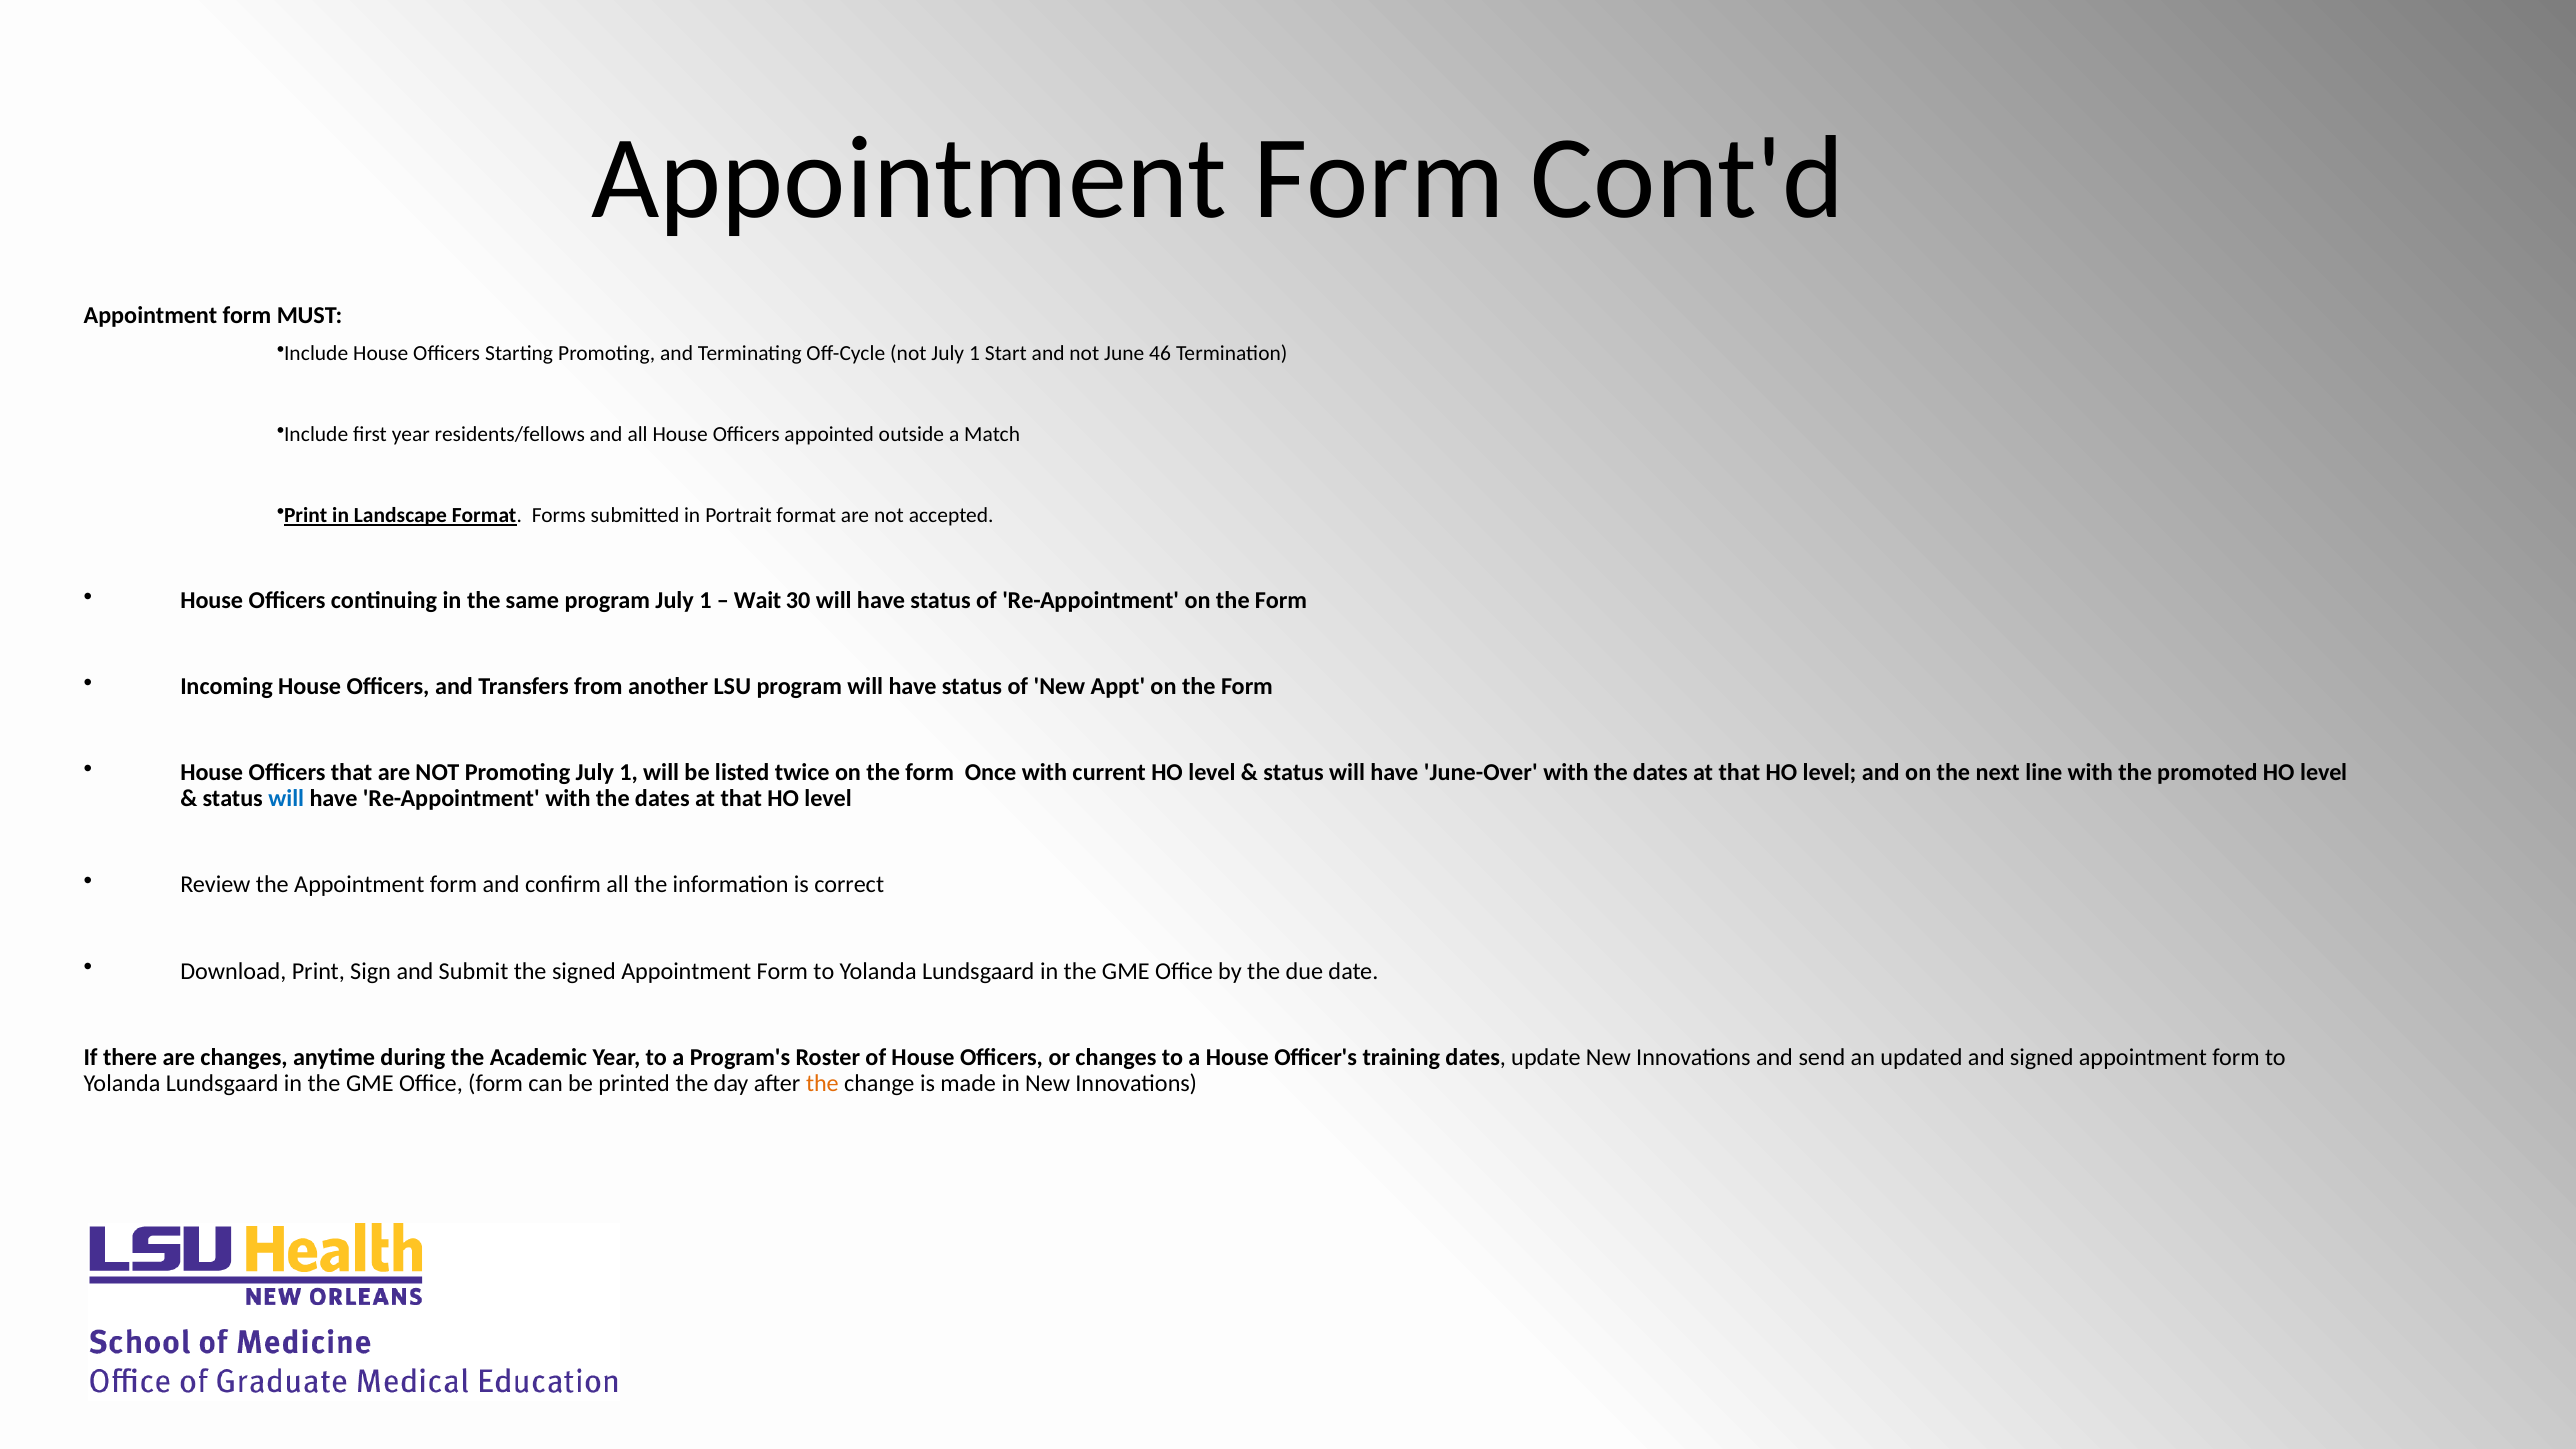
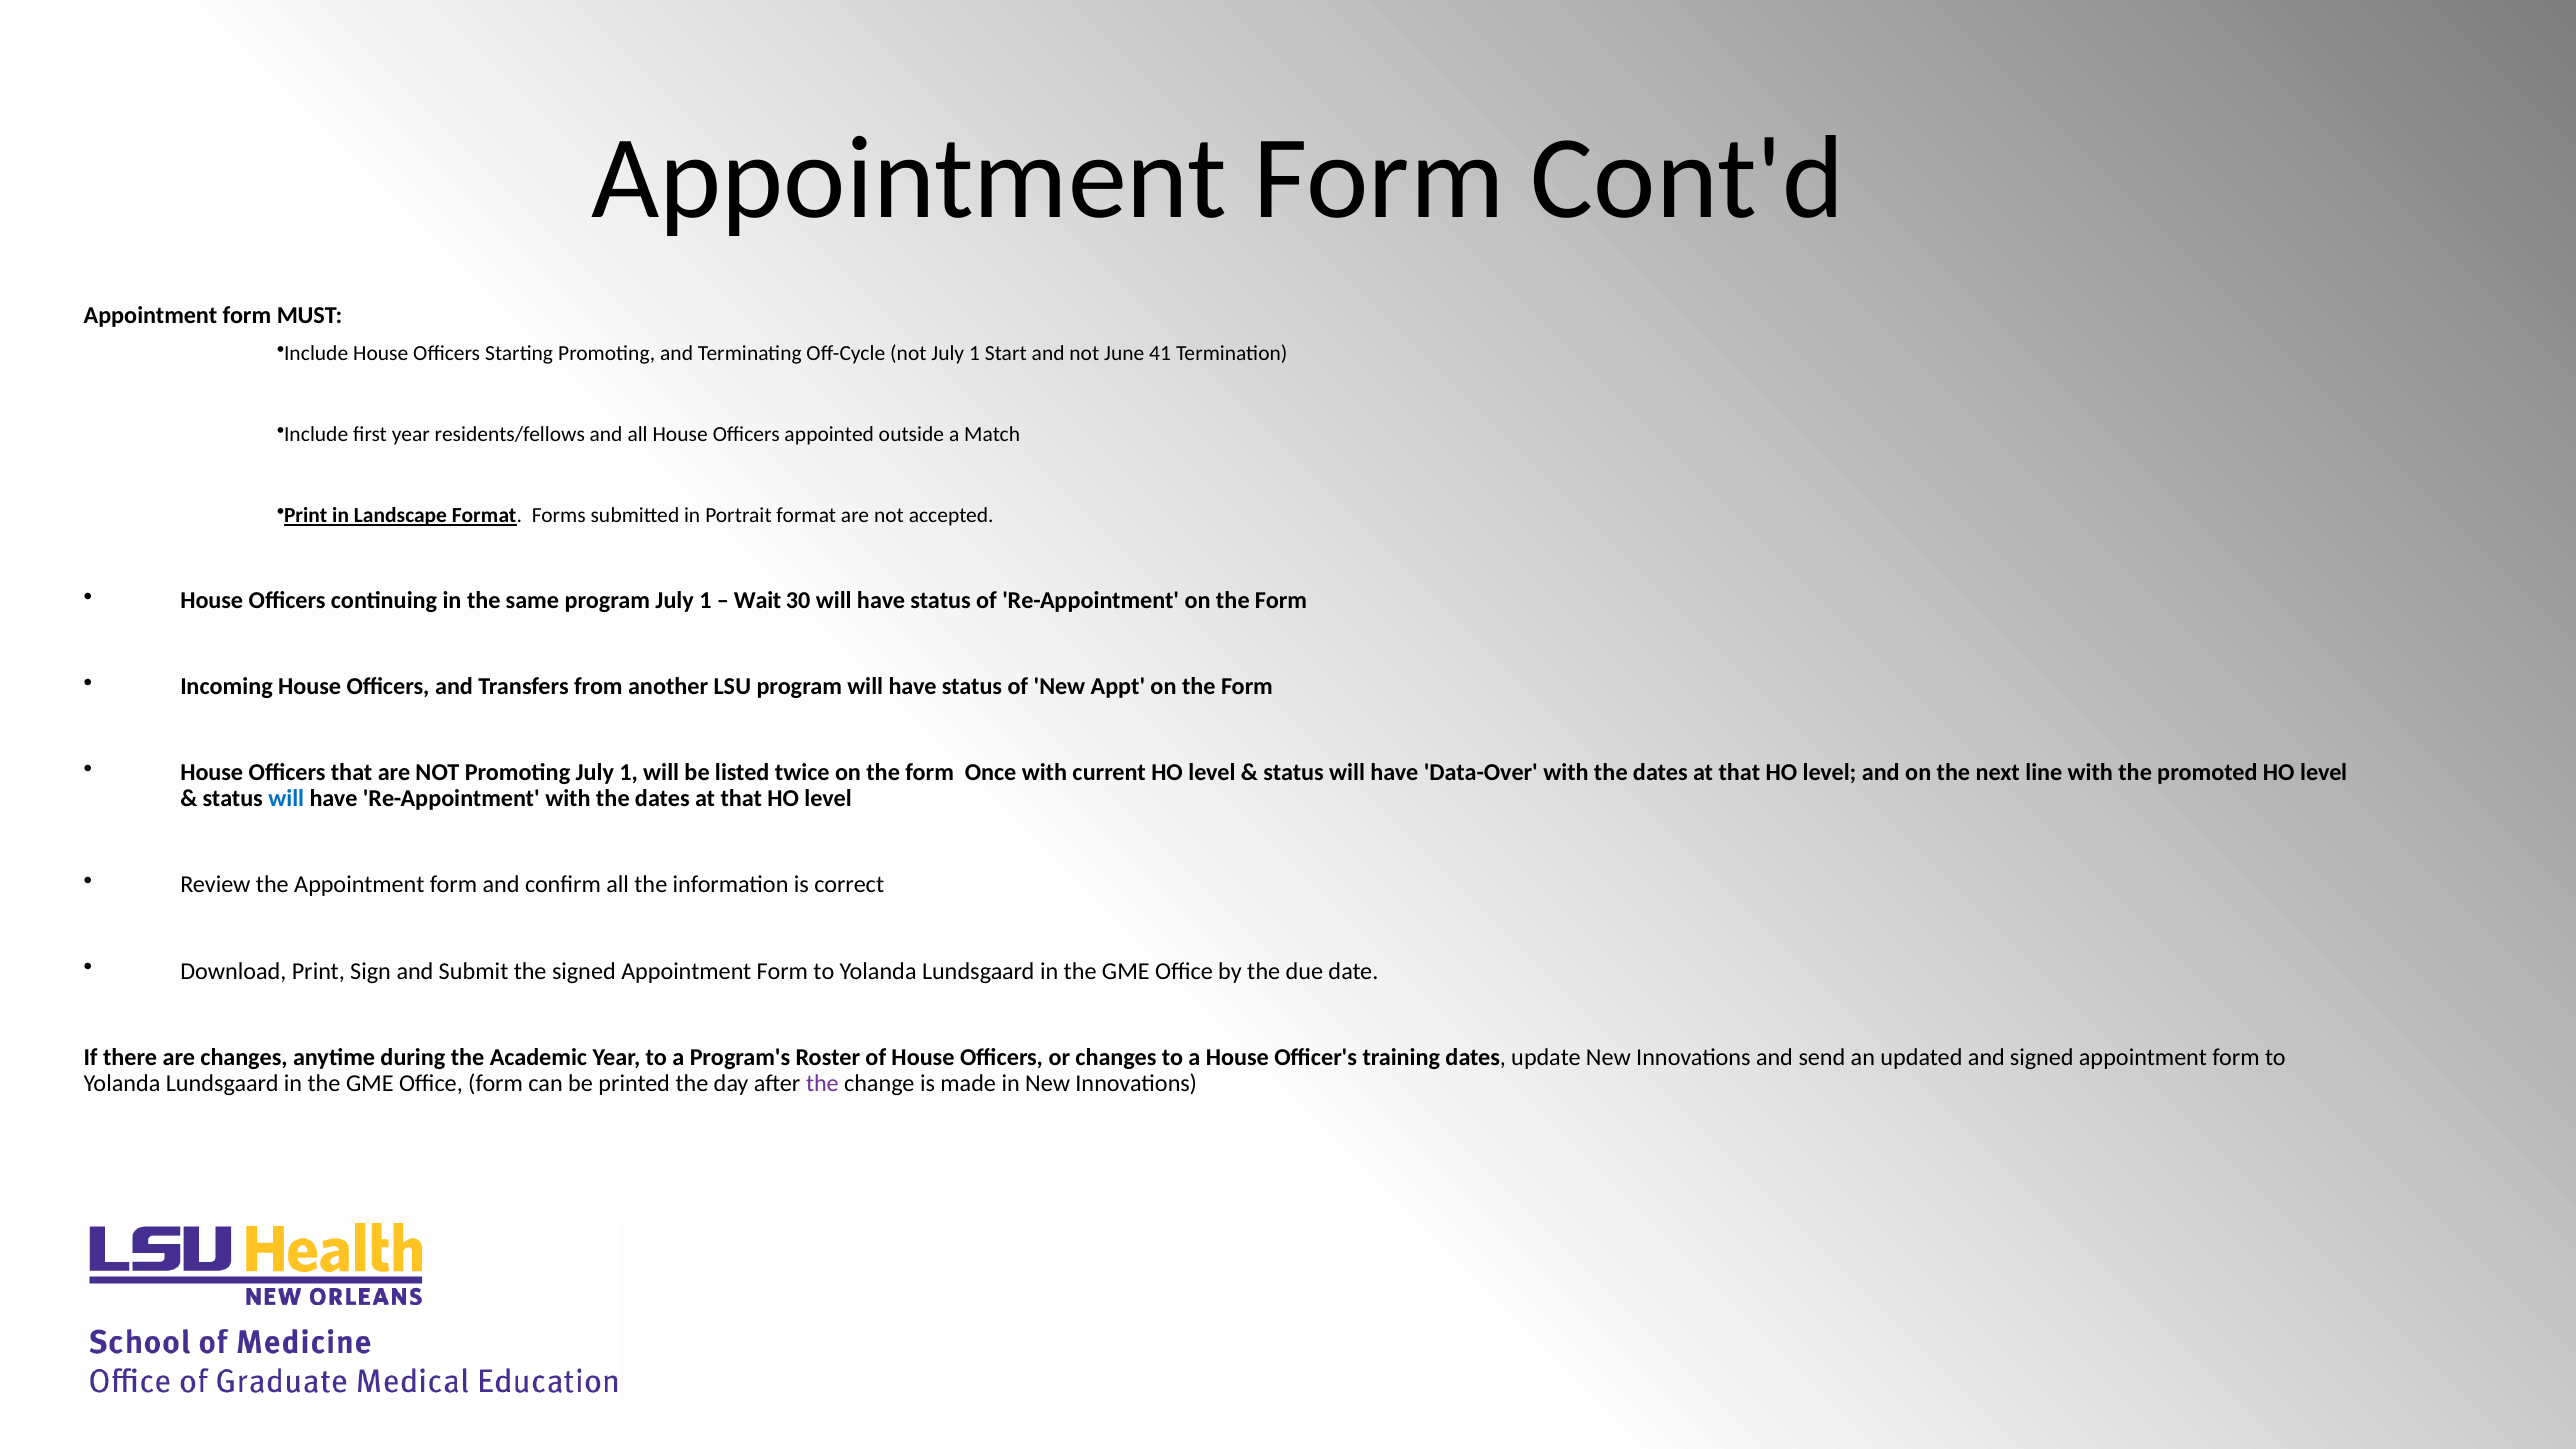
46: 46 -> 41 (1160, 353)
June-Over: June-Over -> Data-Over (1481, 773)
the colour: orange -> purple (822, 1083)
